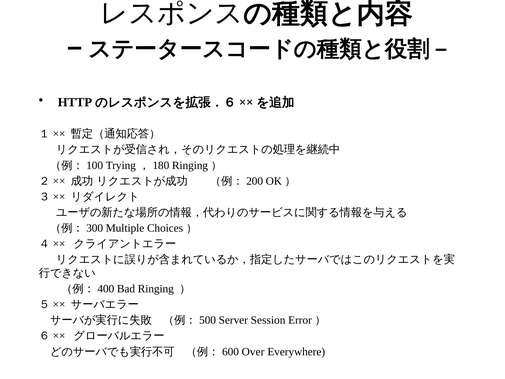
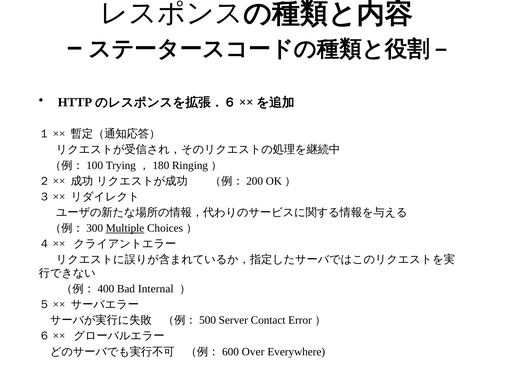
Multiple underline: none -> present (125, 228)
Bad Ringing: Ringing -> Internal (156, 289)
Session: Session -> Contact (268, 320)
